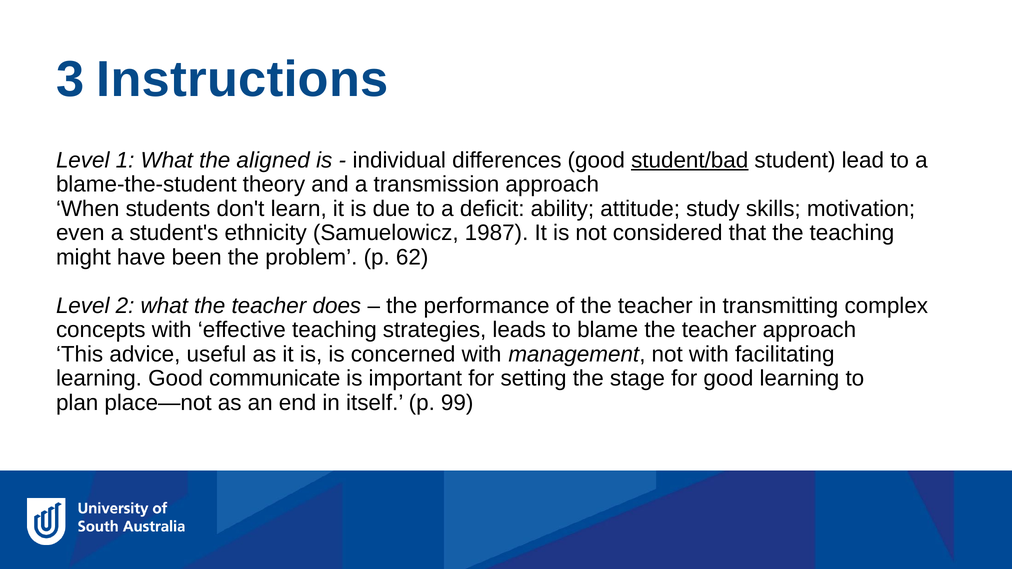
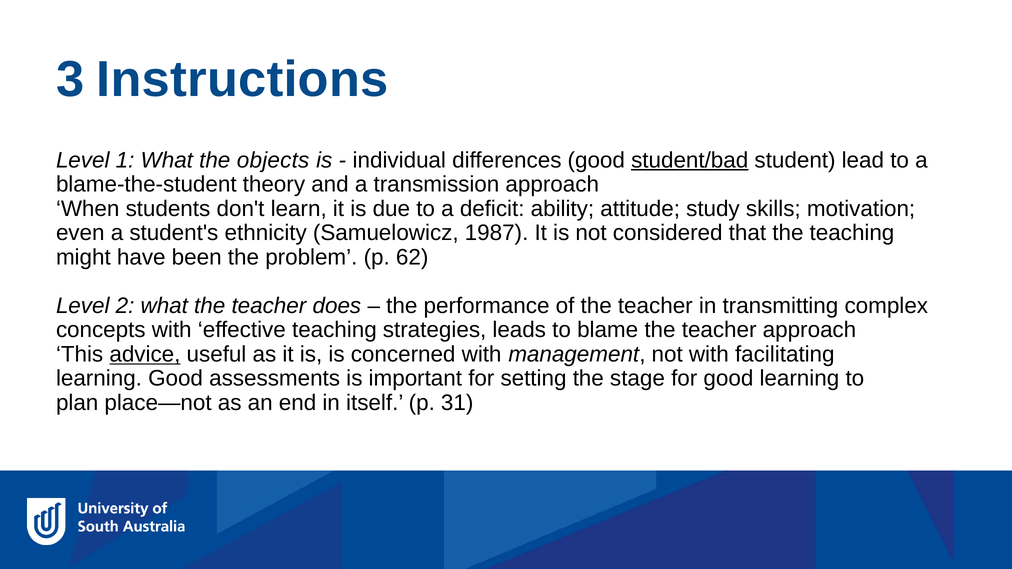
aligned: aligned -> objects (273, 160)
advice underline: none -> present (145, 354)
communicate: communicate -> assessments (275, 379)
99: 99 -> 31 (457, 403)
